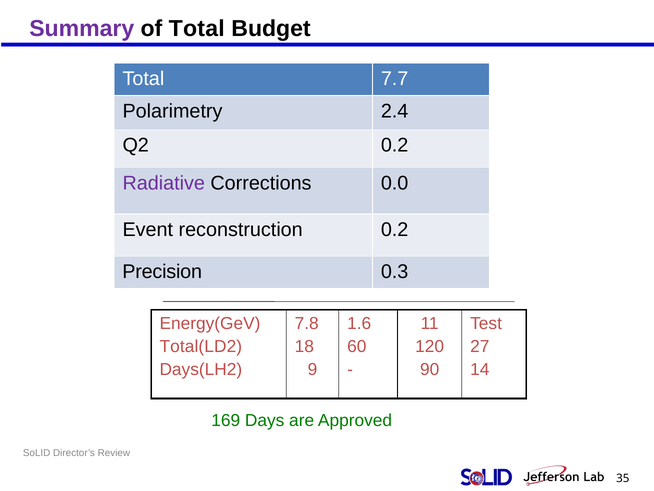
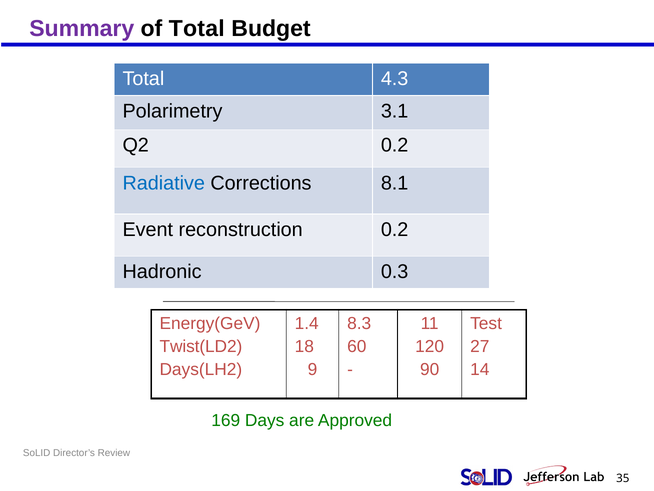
7.7: 7.7 -> 4.3 (395, 79)
2.4: 2.4 -> 3.1 (395, 111)
Radiative colour: purple -> blue (164, 183)
0.0: 0.0 -> 8.1 (395, 183)
Precision: Precision -> Hadronic (162, 272)
7.8: 7.8 -> 1.4 (307, 324)
1.6: 1.6 -> 8.3 (359, 324)
Total(LD2: Total(LD2 -> Twist(LD2 (201, 346)
